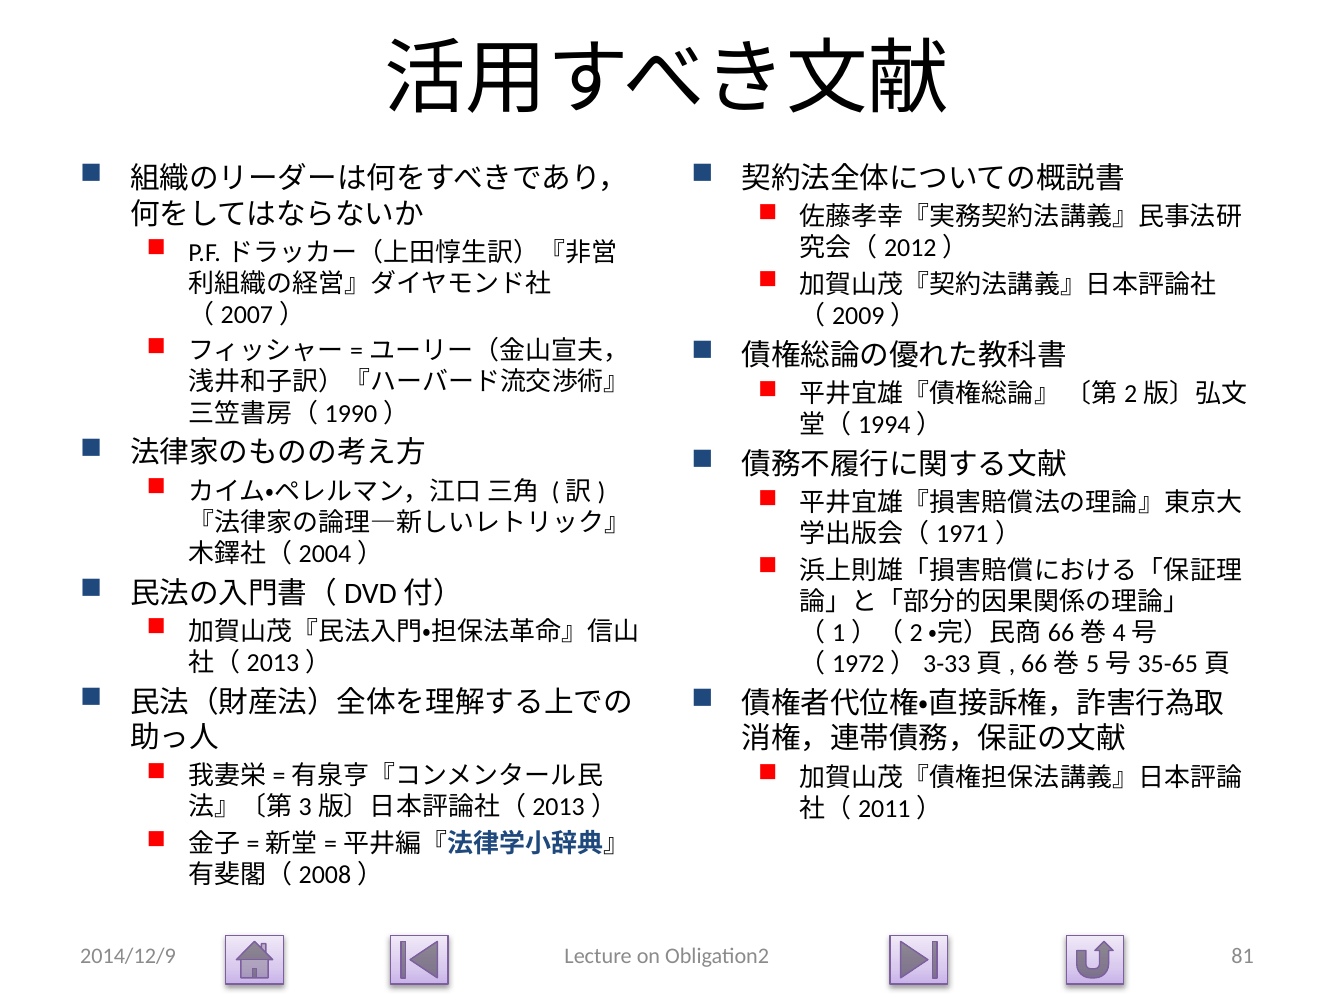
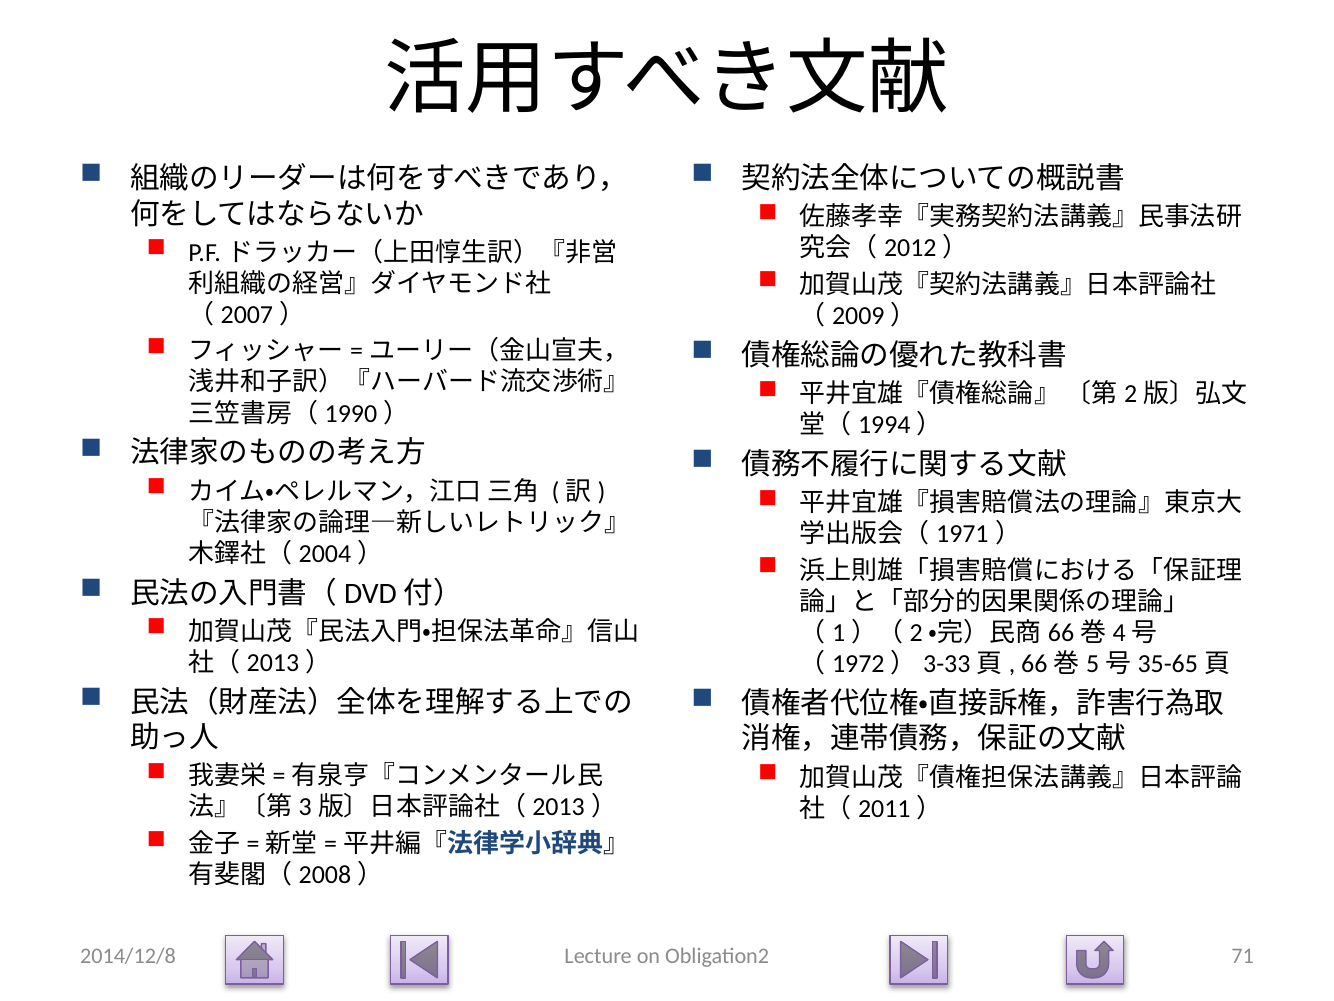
2014/12/9: 2014/12/9 -> 2014/12/8 (128, 955)
81: 81 -> 71 (1243, 955)
